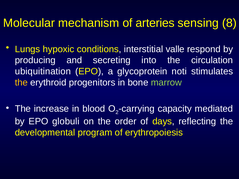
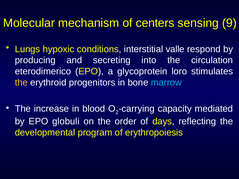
arteries: arteries -> centers (155, 23)
8: 8 -> 9 (229, 23)
ubiquitination: ubiquitination -> eterodimerico (43, 71)
noti: noti -> loro (179, 71)
marrow colour: light green -> light blue (166, 83)
